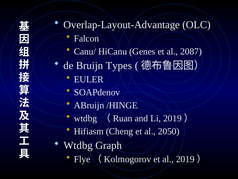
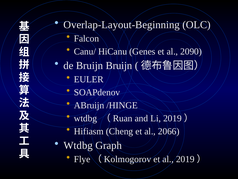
Overlap-Layout-Advantage: Overlap-Layout-Advantage -> Overlap-Layout-Beginning (122, 25)
2087: 2087 -> 2090 (191, 51)
Bruijn Types: Types -> Bruijn (119, 65)
2050: 2050 -> 2066 (169, 131)
